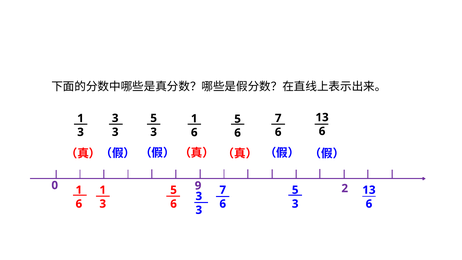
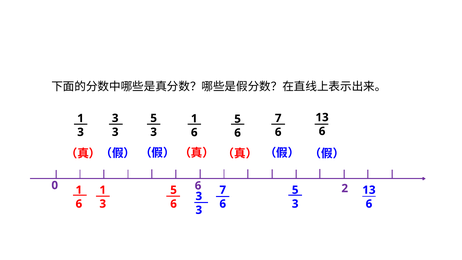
0 9: 9 -> 6 (198, 186)
